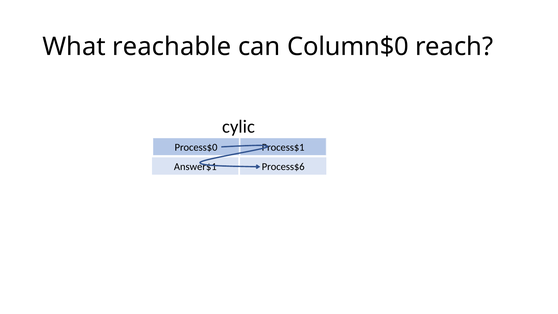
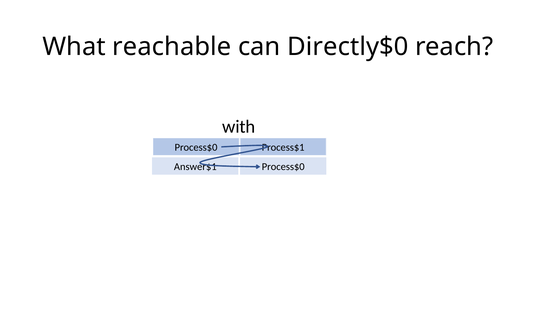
Column$0: Column$0 -> Directly$0 (348, 47)
cylic: cylic -> with (239, 127)
Process$6: Process$6 -> Process$0 (283, 167)
